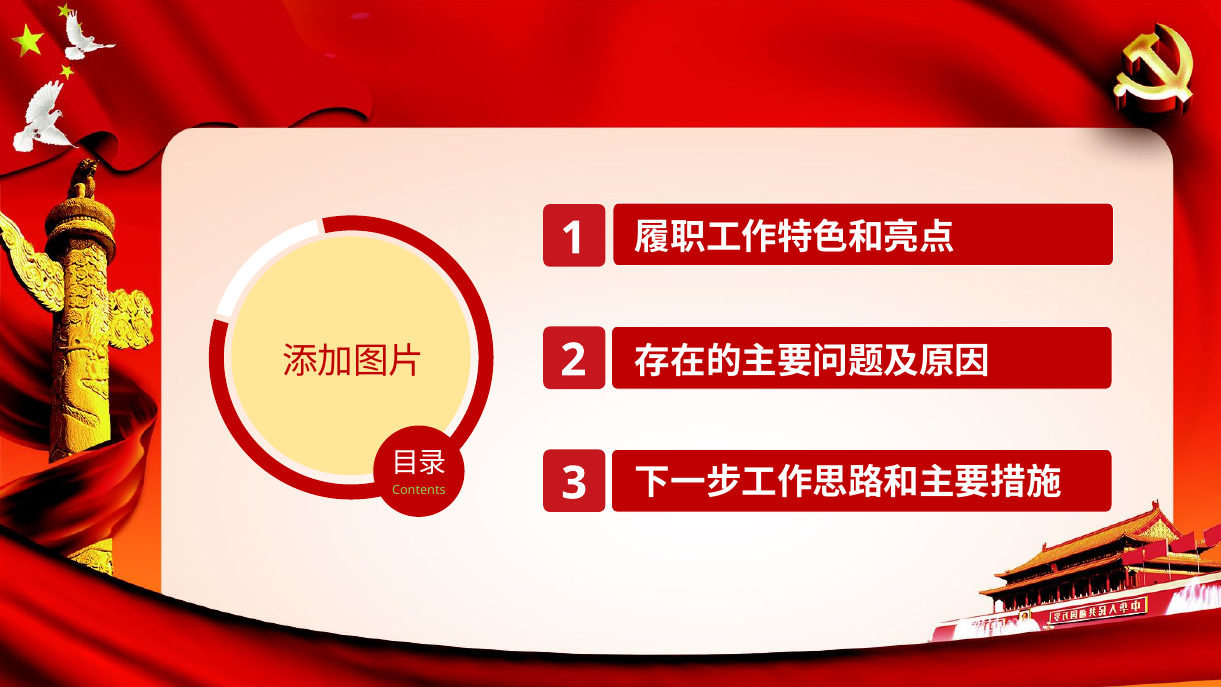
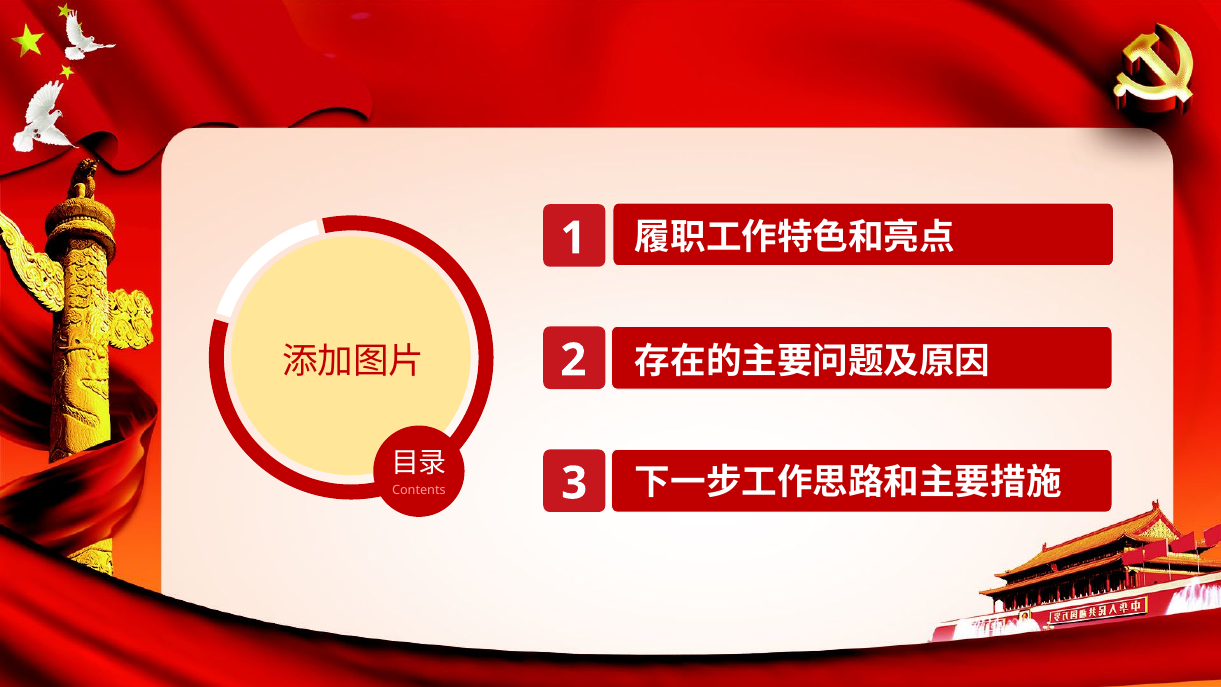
Contents colour: light green -> pink (419, 490)
